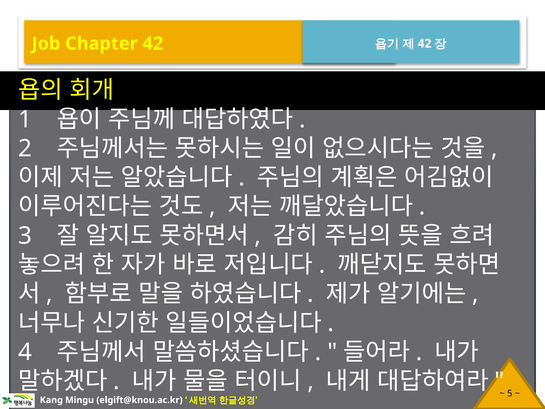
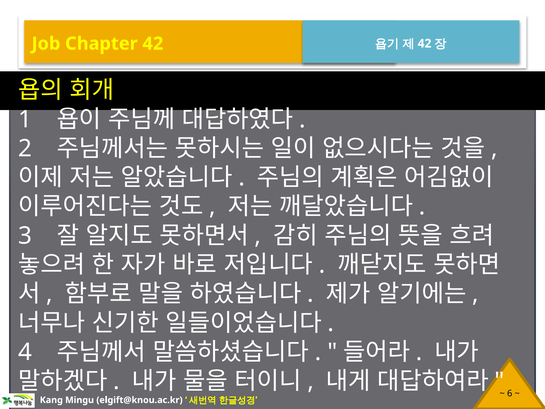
5: 5 -> 6 (510, 393)
